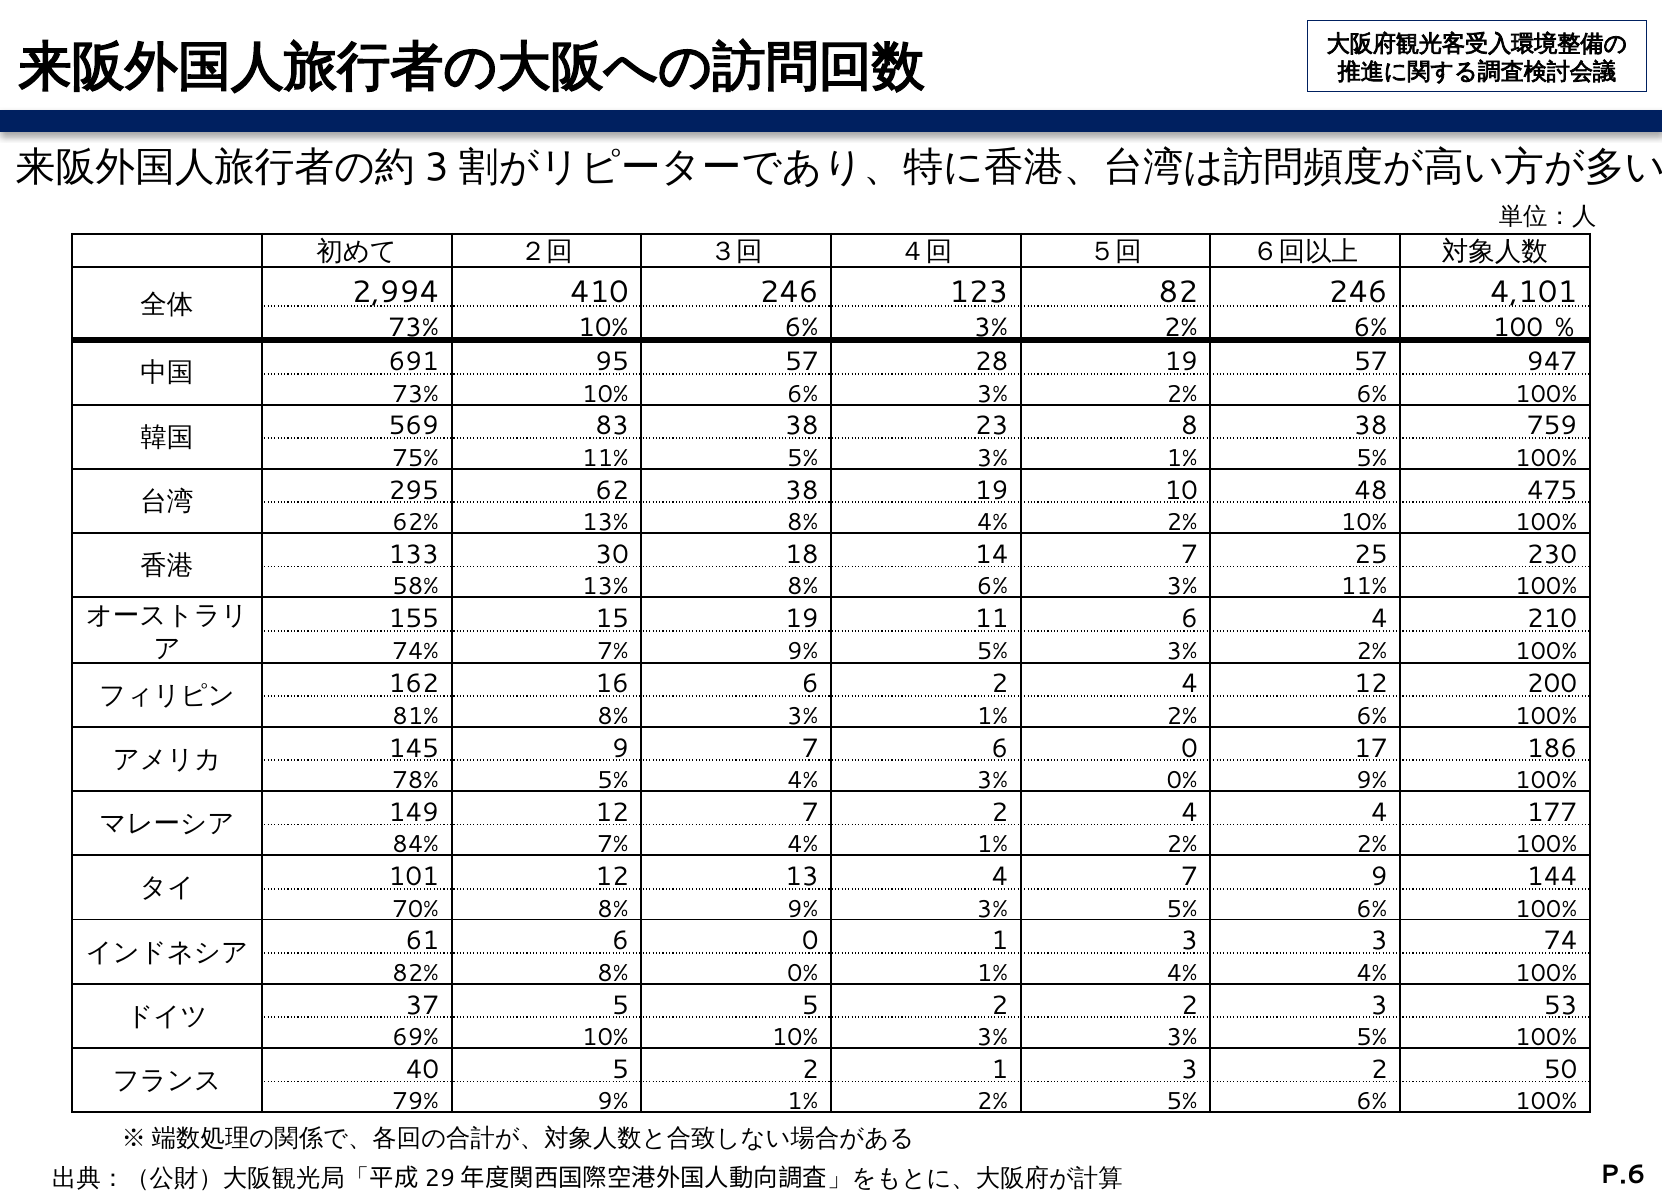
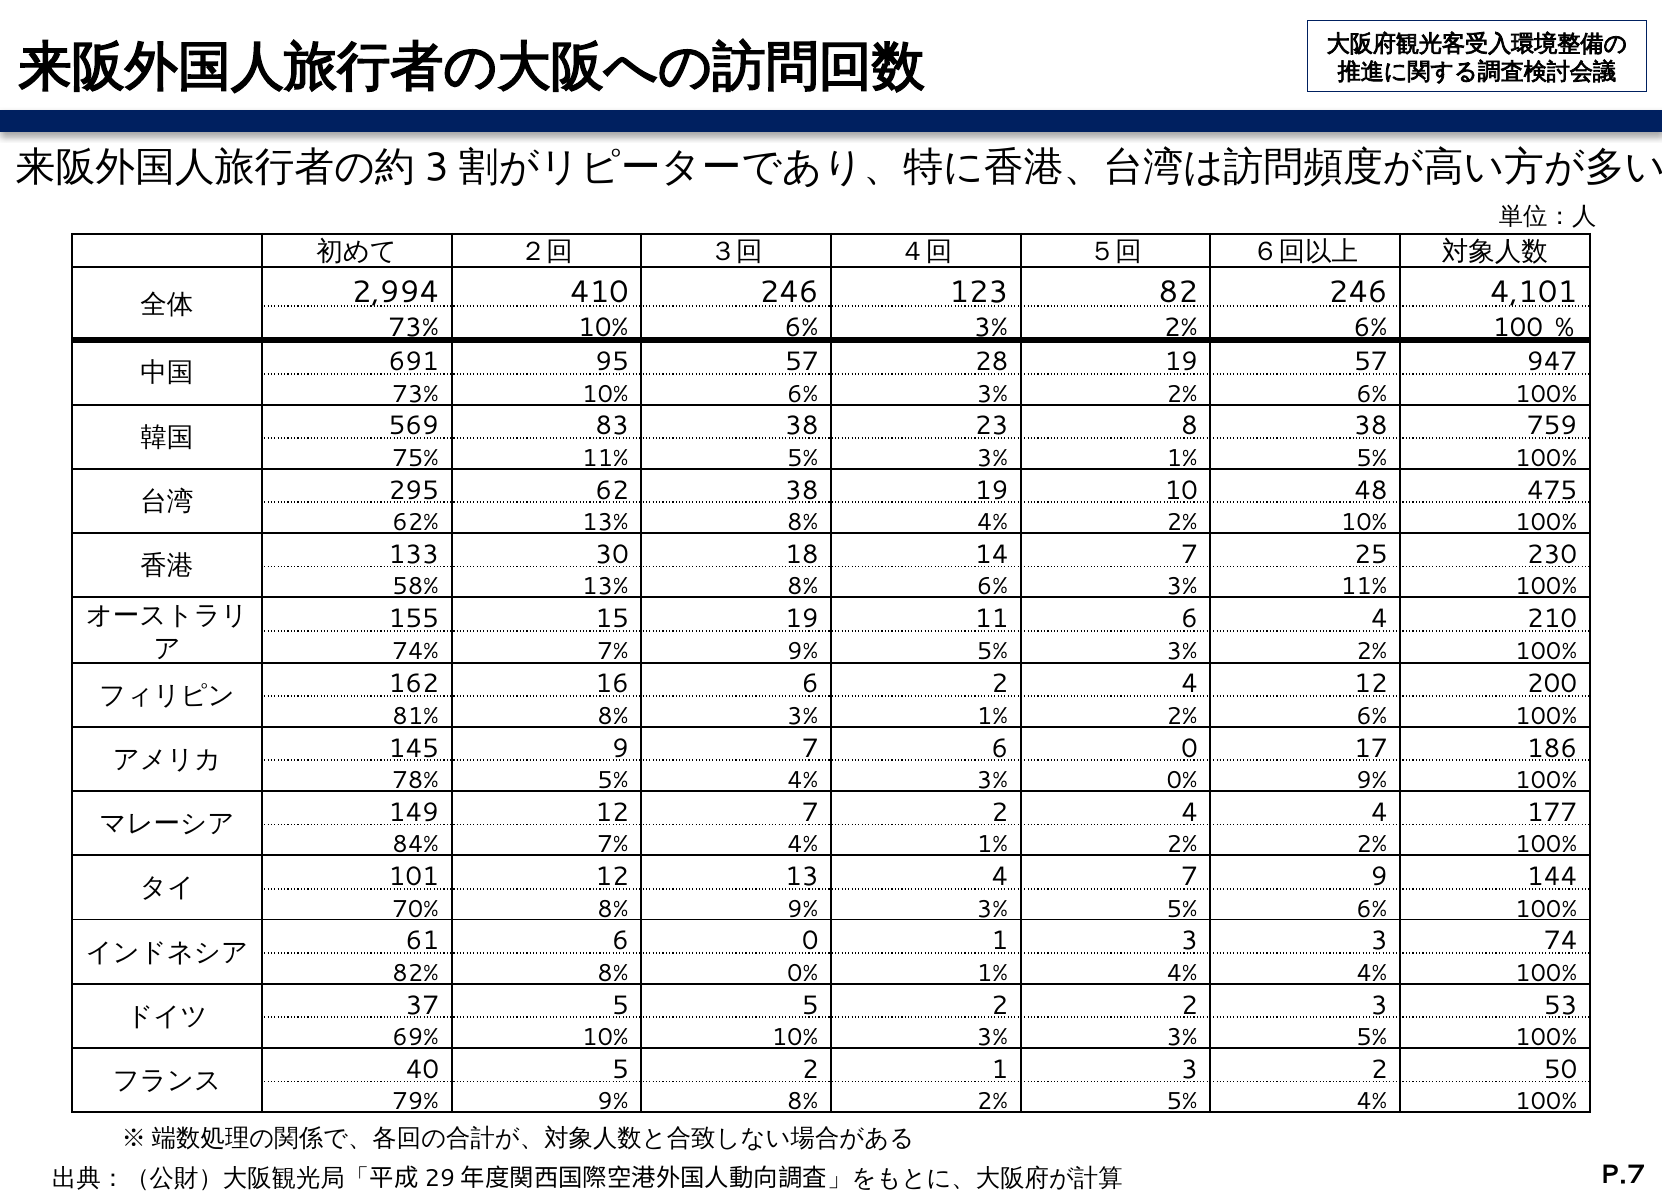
9% 1%: 1% -> 8% (803, 1101)
2% 5% 6%: 6% -> 4% (1372, 1101)
P.6: P.6 -> P.7 (1623, 1174)
